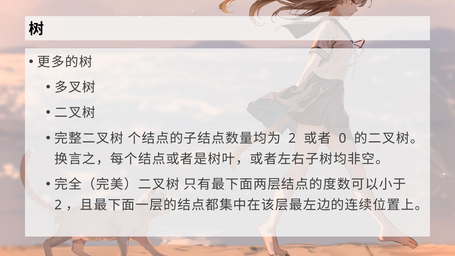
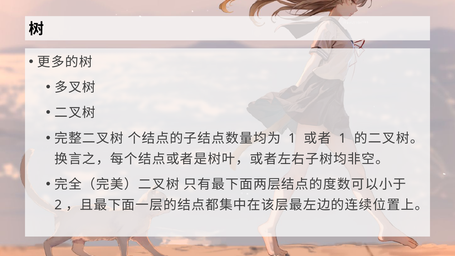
2: 2 -> 1 (292, 138)
0: 0 -> 1 (342, 138)
